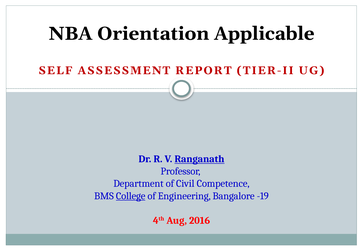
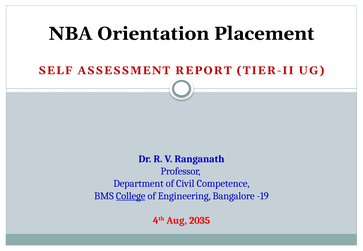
Applicable: Applicable -> Placement (264, 34)
Ranganath underline: present -> none (199, 159)
2016: 2016 -> 2035 (200, 221)
